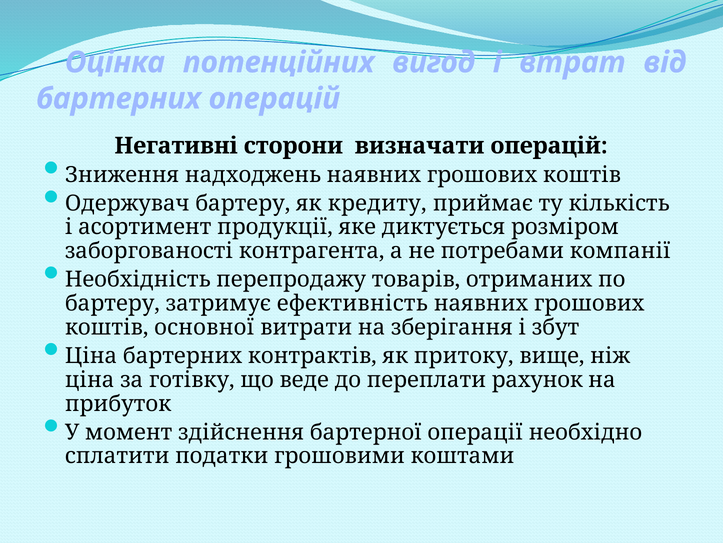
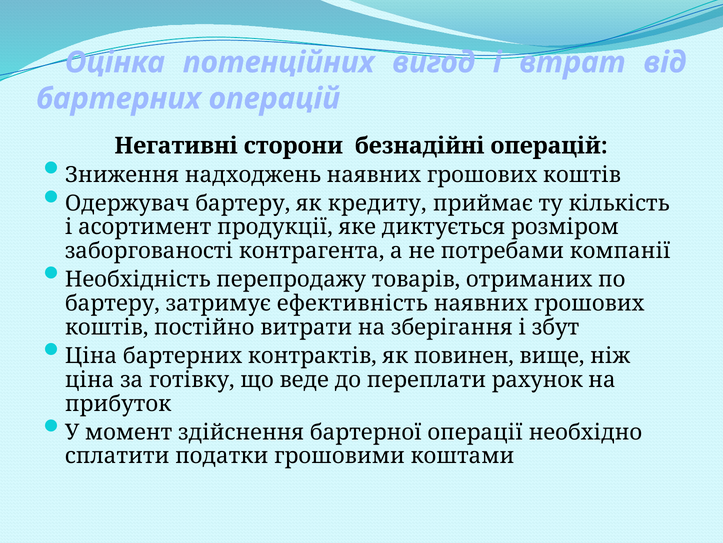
визначати: визначати -> безнадійні (420, 146)
основної: основної -> постійно (204, 327)
притоку: притоку -> повинен (464, 355)
